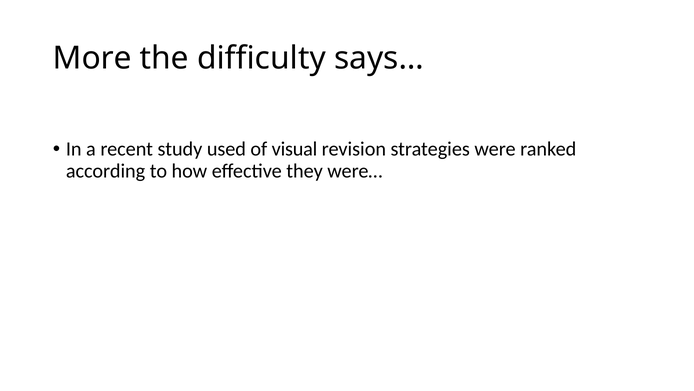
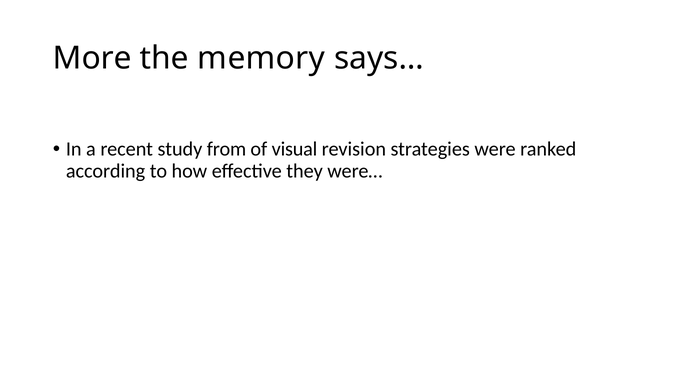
difficulty: difficulty -> memory (261, 58)
used: used -> from (227, 149)
